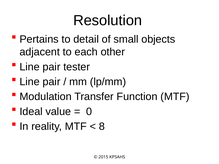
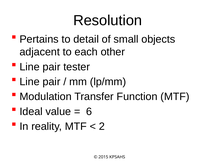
0: 0 -> 6 (89, 112)
8: 8 -> 2 (102, 127)
